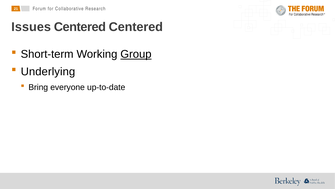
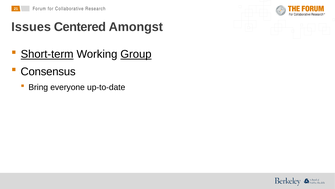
Centered Centered: Centered -> Amongst (136, 27)
Short-term underline: none -> present (47, 54)
Underlying: Underlying -> Consensus (48, 71)
